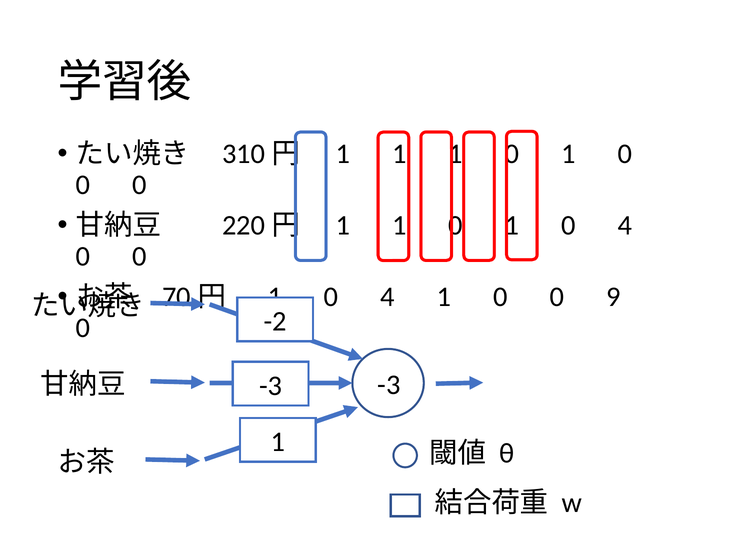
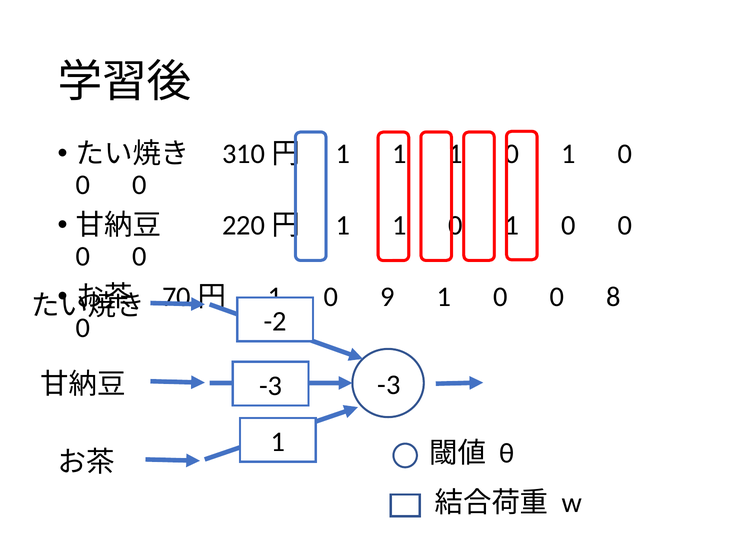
4: 4 -> 0 (625, 226)
4: 4 -> 9 (388, 297)
9: 9 -> 8 (613, 297)
